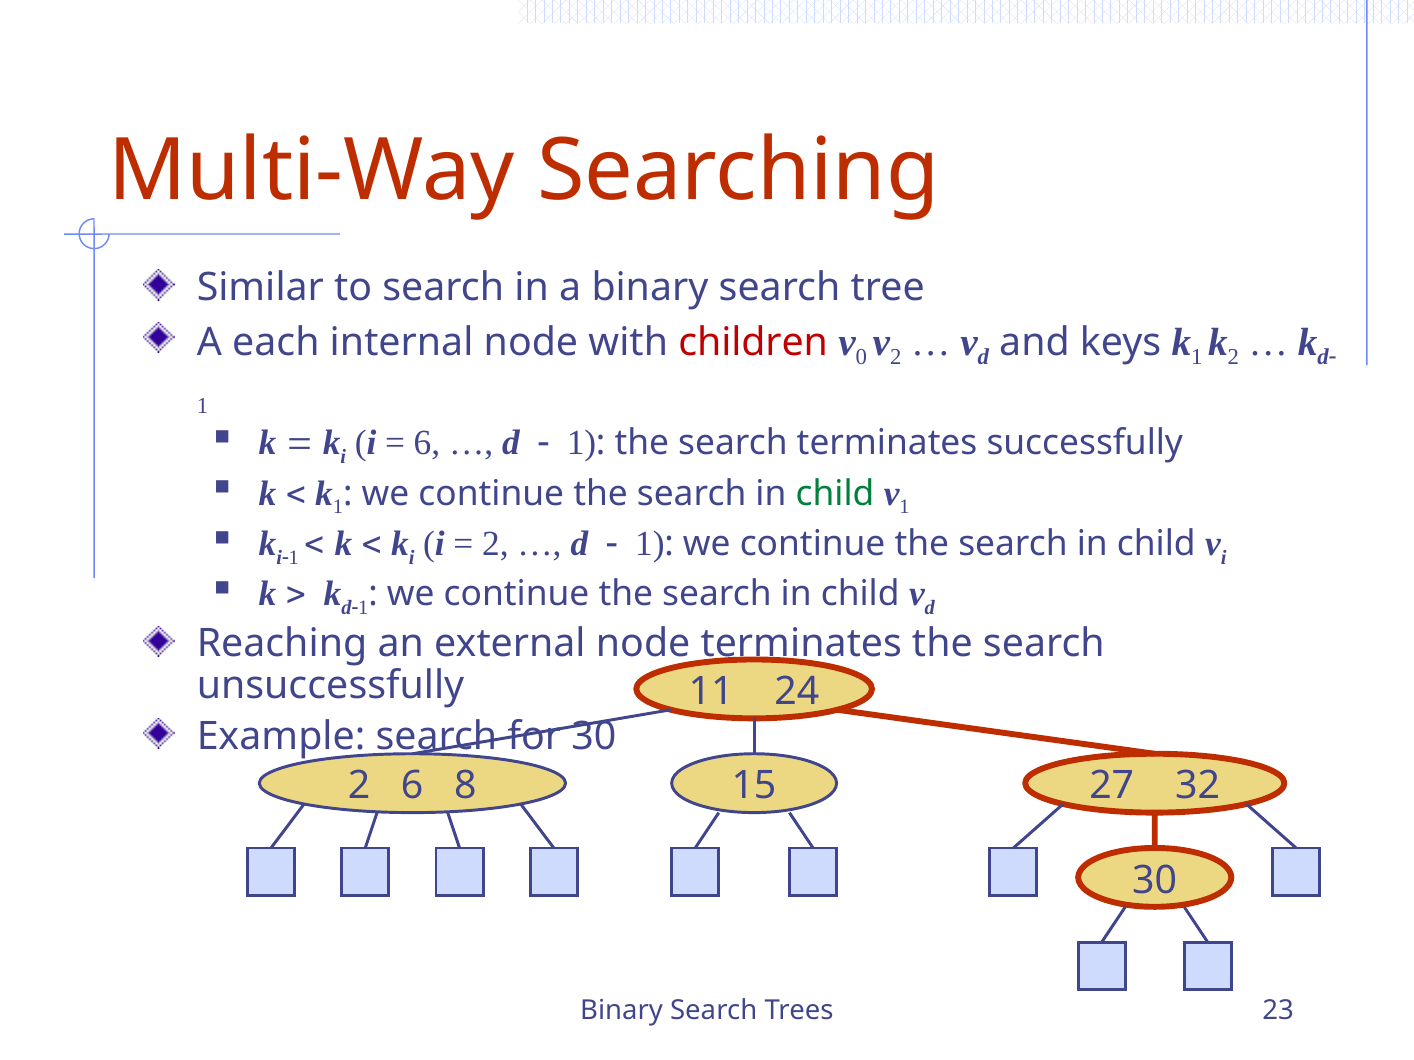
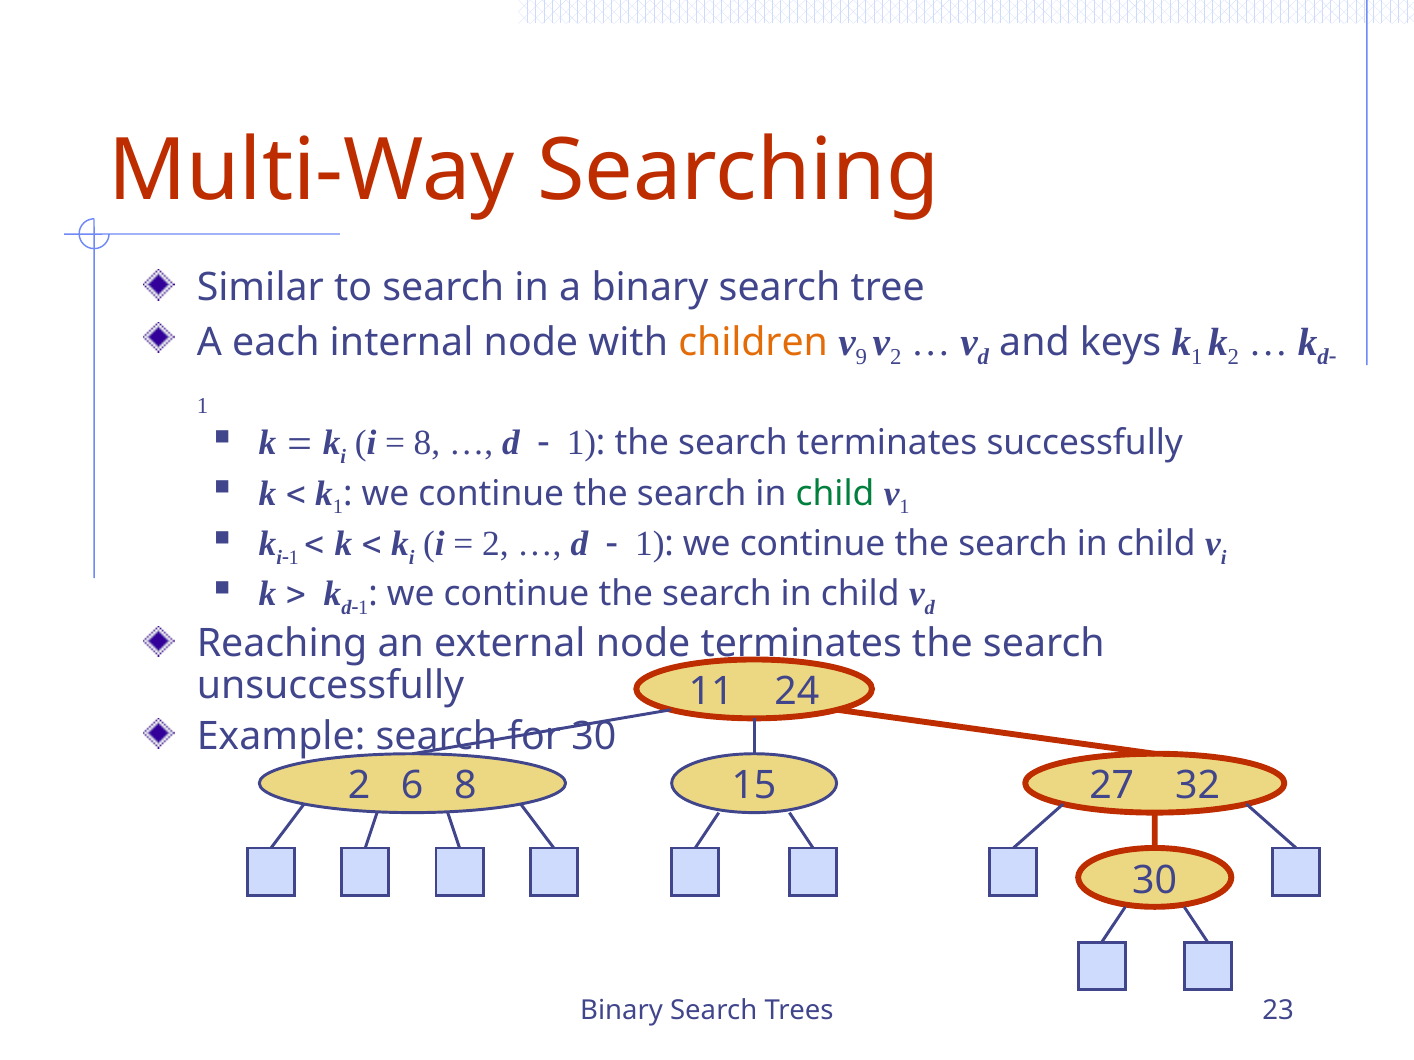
children colour: red -> orange (753, 342)
0: 0 -> 9 (861, 357)
6: 6 -> 8 (427, 443)
